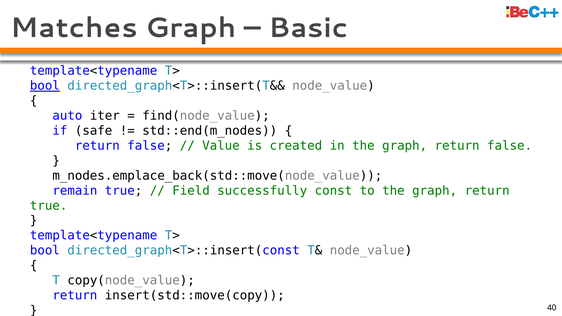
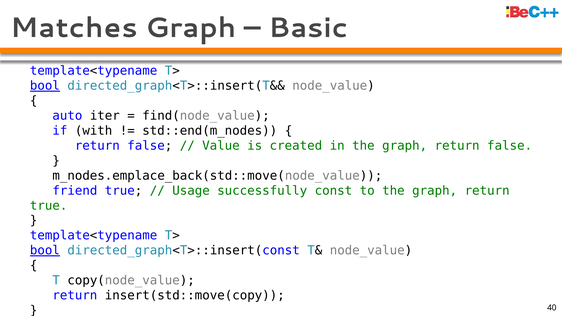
safe: safe -> with (94, 131)
remain: remain -> friend (75, 191)
Field: Field -> Usage (191, 191)
bool underline: none -> present (45, 251)
